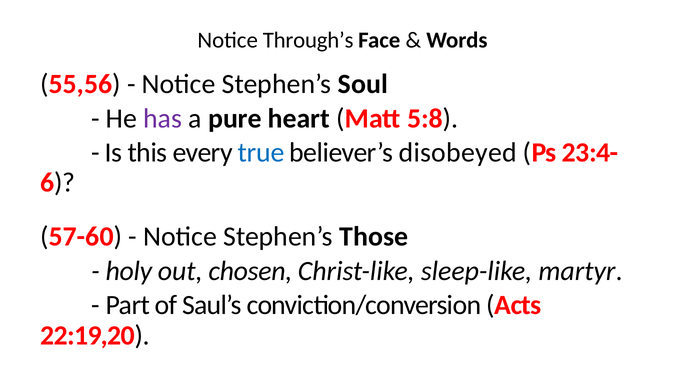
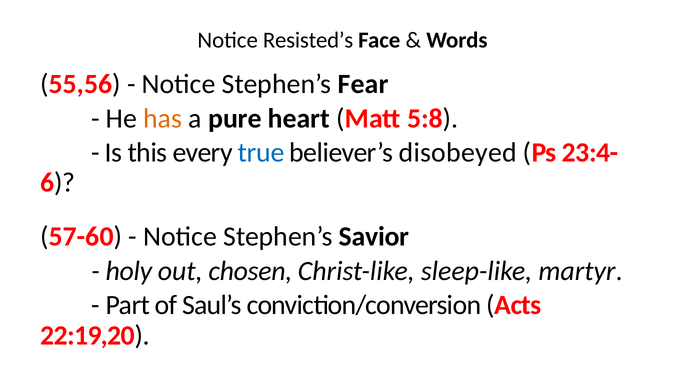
Through’s: Through’s -> Resisted’s (308, 40)
Soul: Soul -> Fear (363, 84)
has colour: purple -> orange (163, 118)
Those: Those -> Savior (374, 237)
